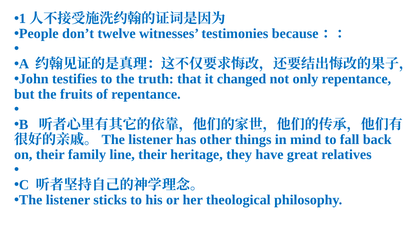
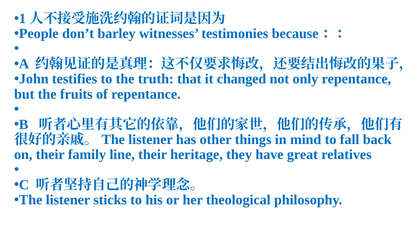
twelve: twelve -> barley (117, 34)
